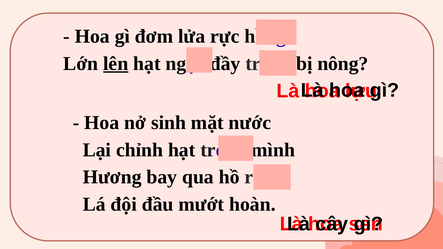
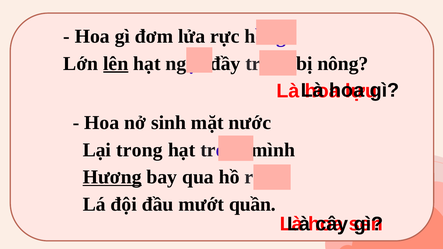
Lại chỉnh: chỉnh -> trong (139, 150)
Hương underline: none -> present (112, 177)
hoàn: hoàn -> quần (252, 204)
